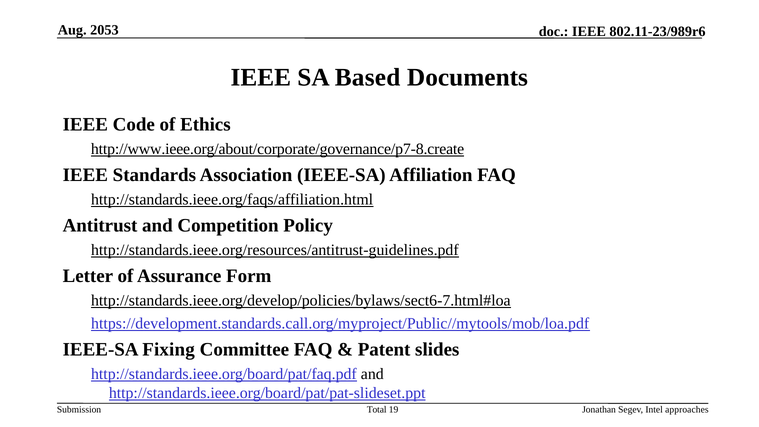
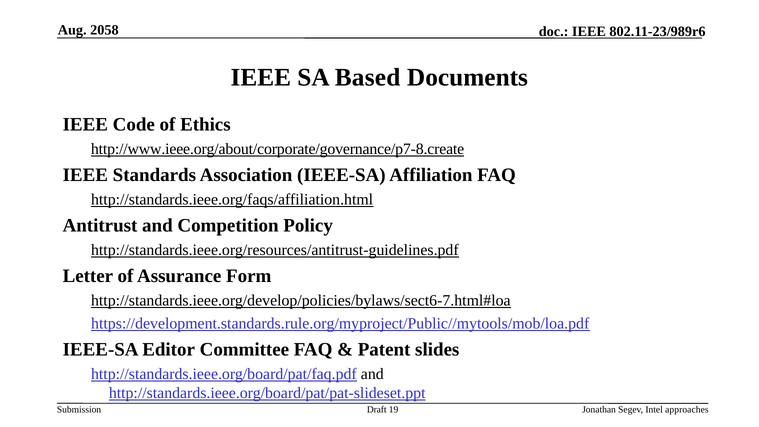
2053: 2053 -> 2058 (104, 30)
https://development.standards.call.org/myproject/Public//mytools/mob/loa.pdf: https://development.standards.call.org/myproject/Public//mytools/mob/loa.pdf -> https://development.standards.rule.org/myproject/Public//mytools/mob/loa.pdf (340, 323)
Fixing: Fixing -> Editor (169, 349)
Total: Total -> Draft (377, 409)
